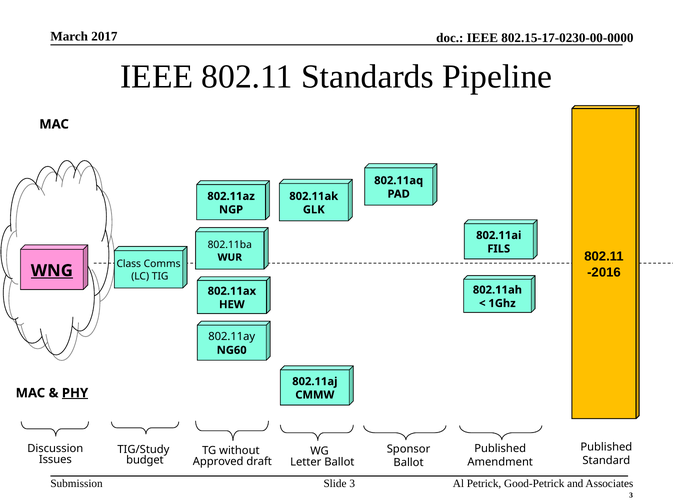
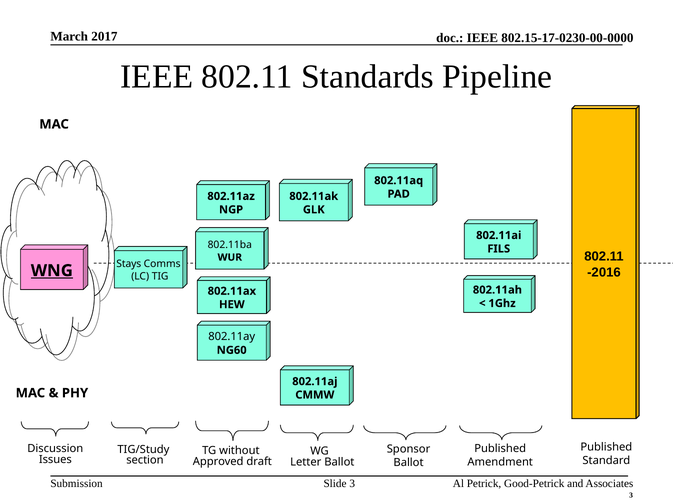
Class: Class -> Stays (129, 264)
PHY underline: present -> none (75, 394)
budget: budget -> section (145, 461)
